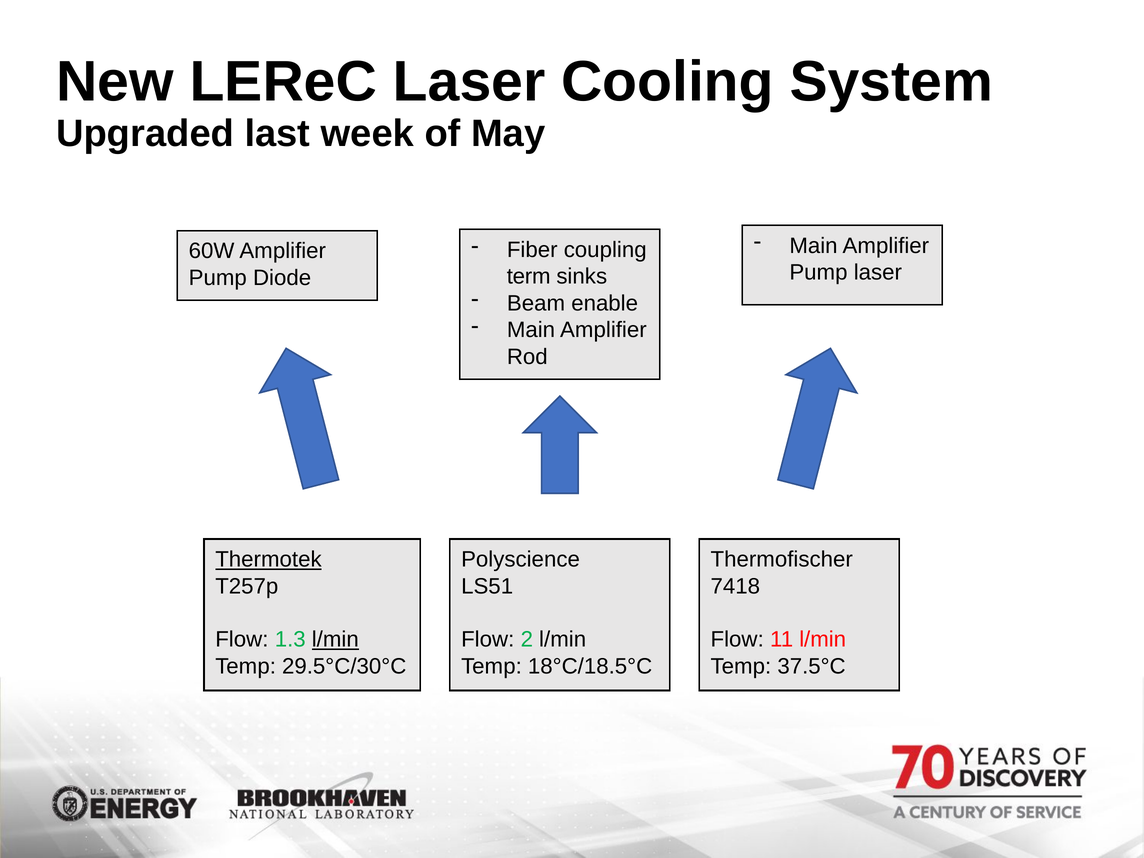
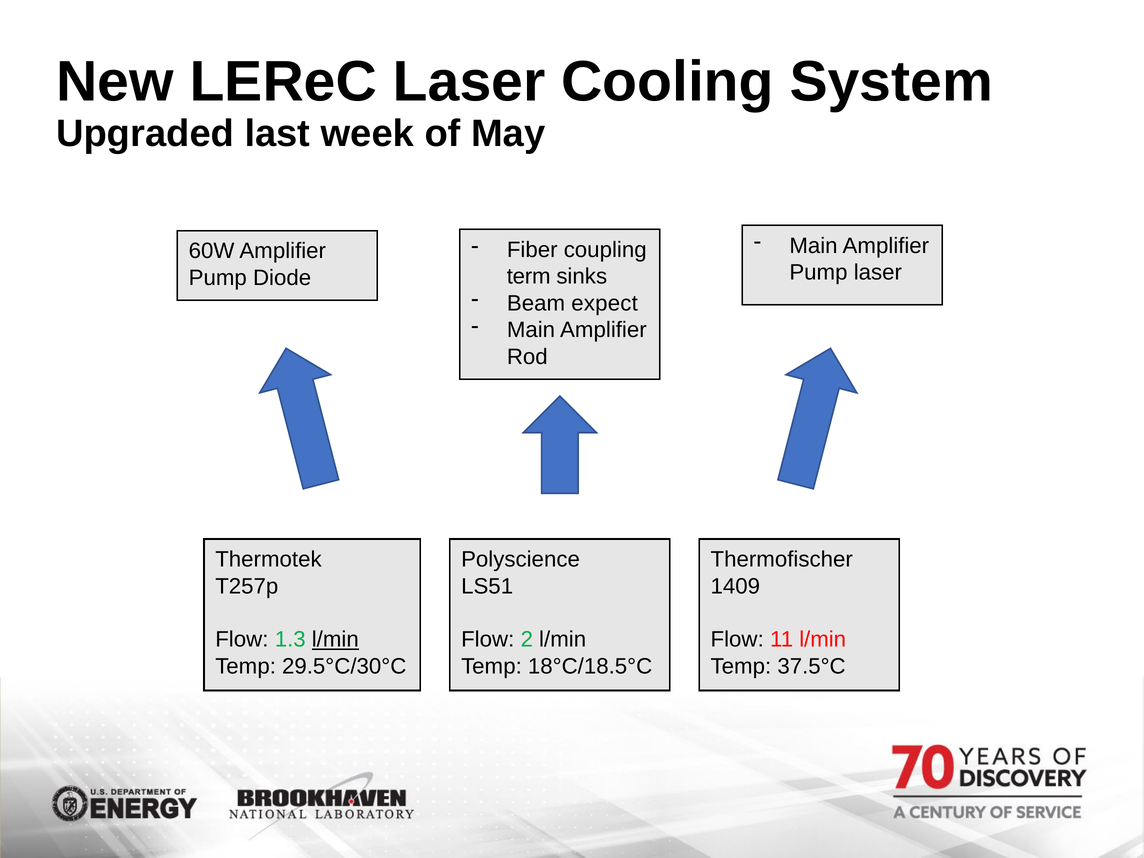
enable: enable -> expect (605, 303)
Thermotek underline: present -> none (268, 560)
7418: 7418 -> 1409 (735, 586)
